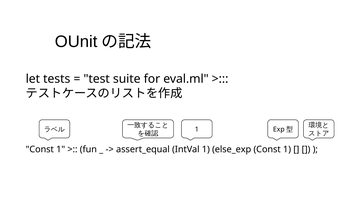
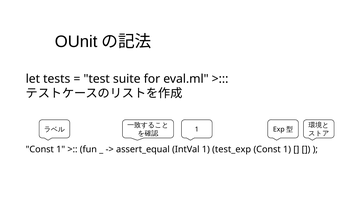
else_exp: else_exp -> test_exp (232, 150)
